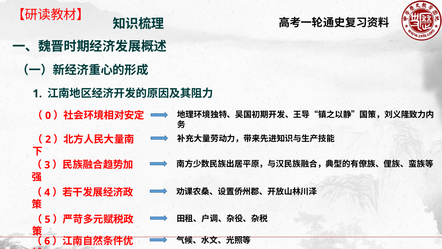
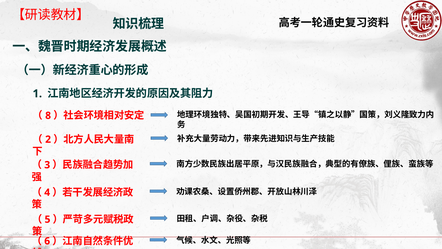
0: 0 -> 8 (48, 115)
